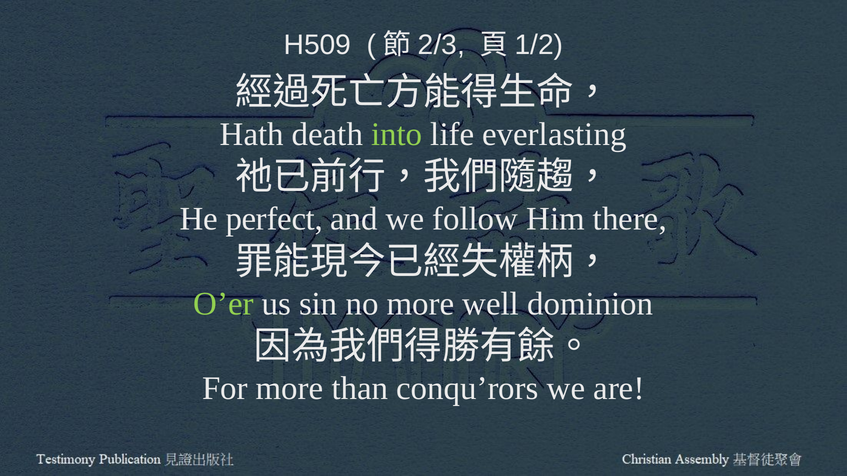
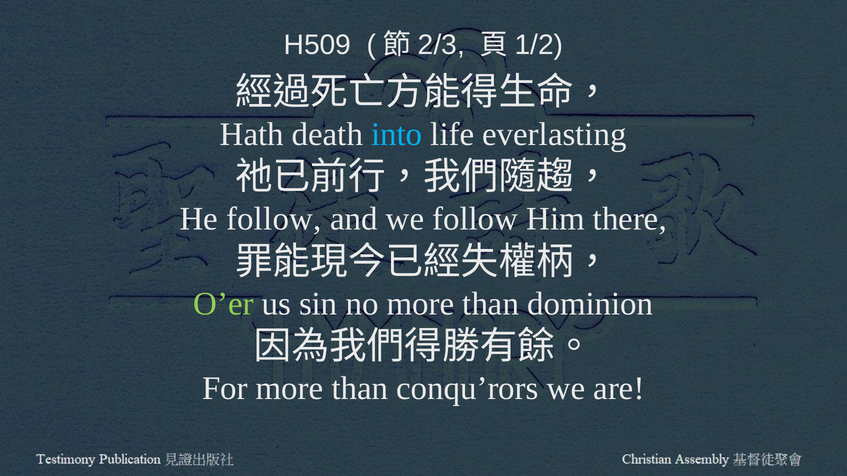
into colour: light green -> light blue (397, 134)
He perfect: perfect -> follow (274, 219)
no more well: well -> than (491, 304)
